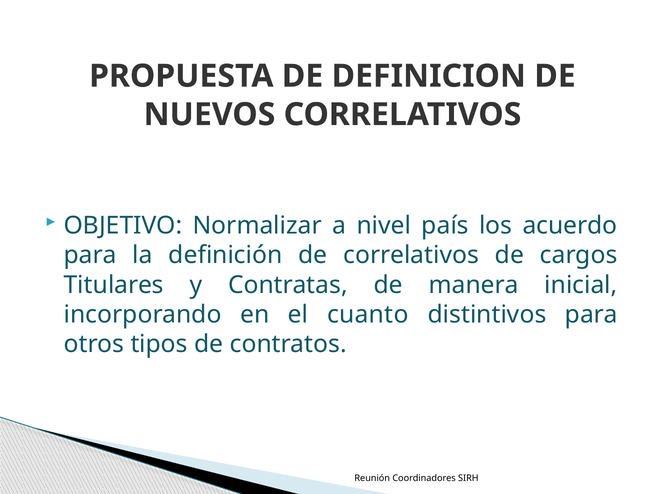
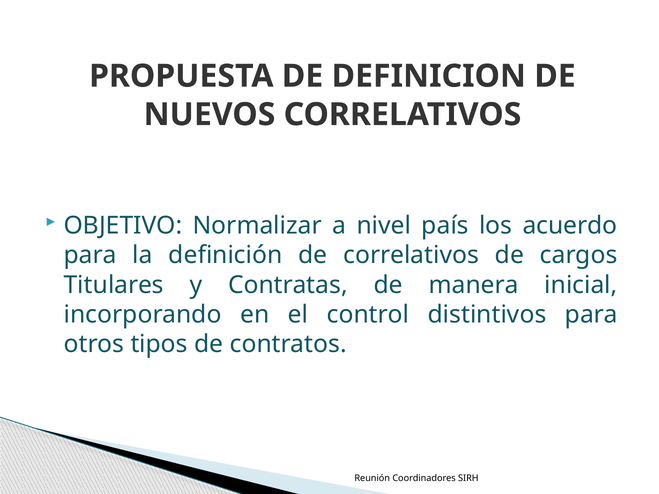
cuanto: cuanto -> control (368, 315)
